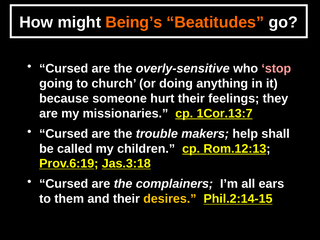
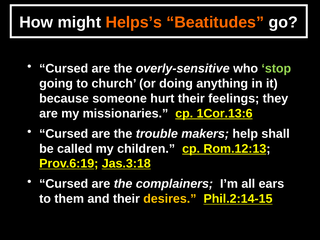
Being’s: Being’s -> Helps’s (134, 22)
stop colour: pink -> light green (276, 69)
1Cor.13:7: 1Cor.13:7 -> 1Cor.13:6 (225, 113)
